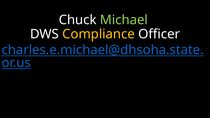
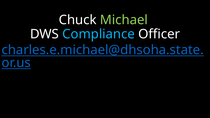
Compliance colour: yellow -> light blue (99, 34)
